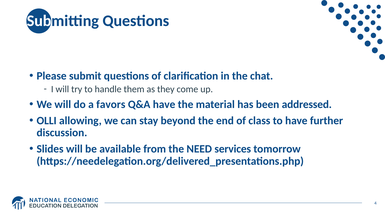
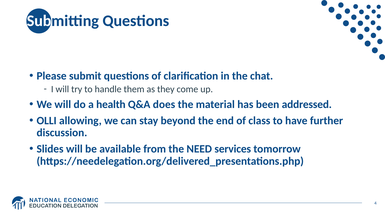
favors: favors -> health (111, 104)
Q&A have: have -> does (164, 104)
